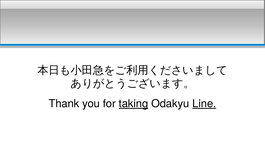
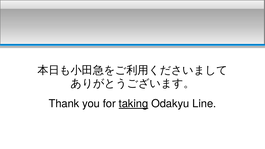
Line underline: present -> none (204, 104)
